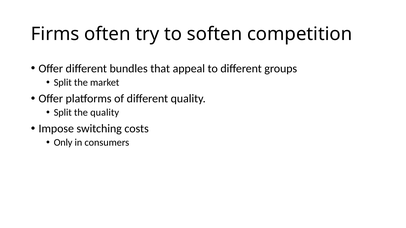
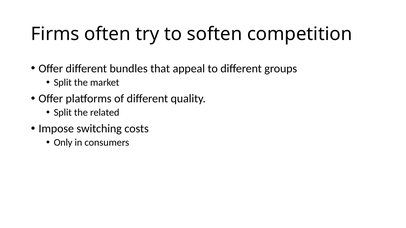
the quality: quality -> related (105, 113)
